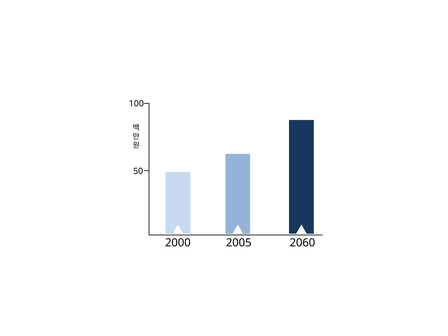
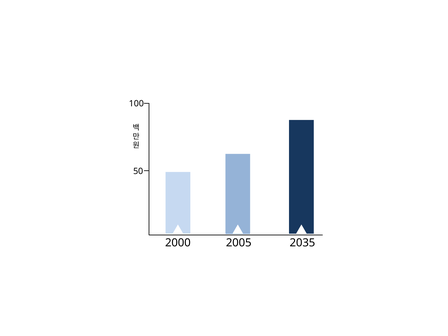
2060: 2060 -> 2035 (302, 243)
